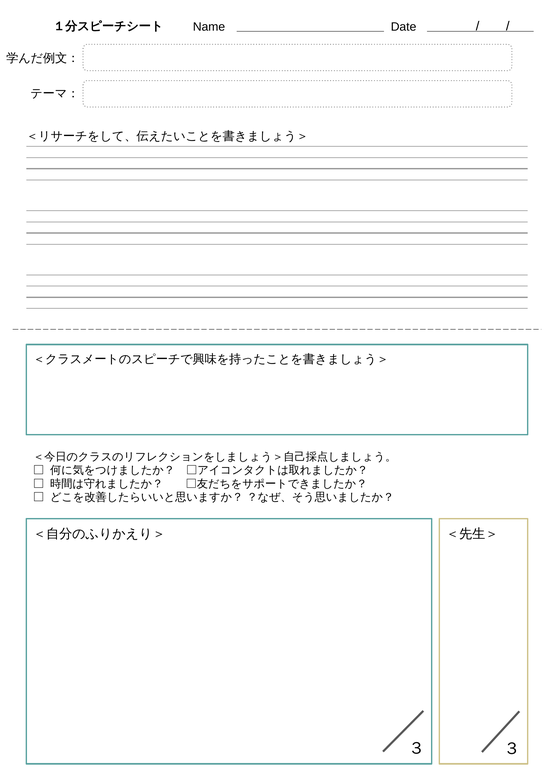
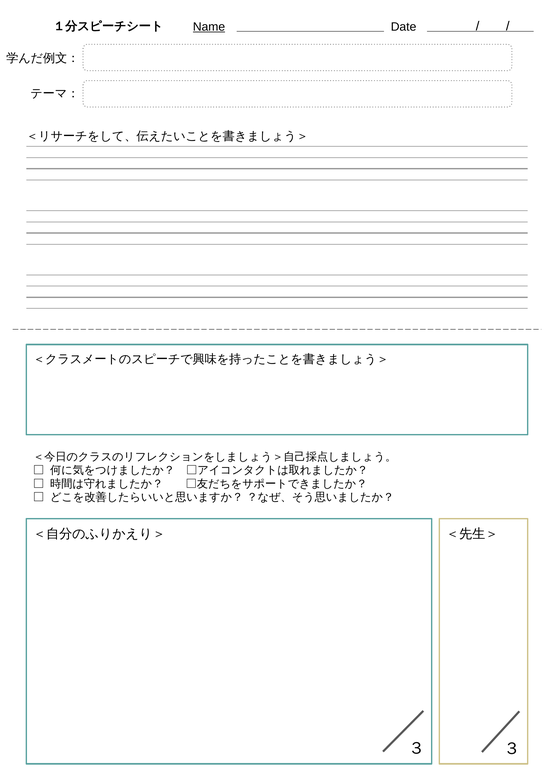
Name underline: none -> present (209, 27)
